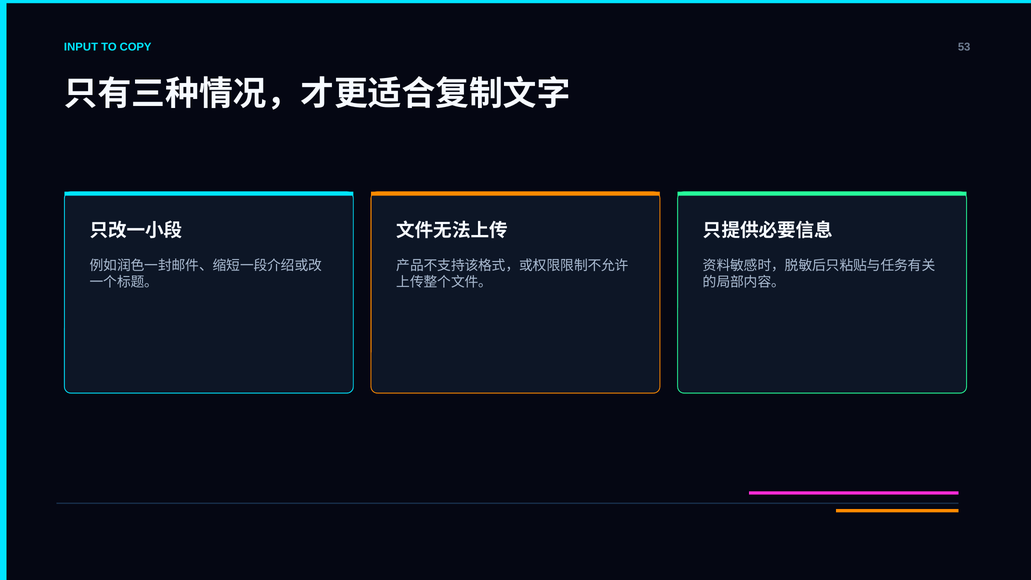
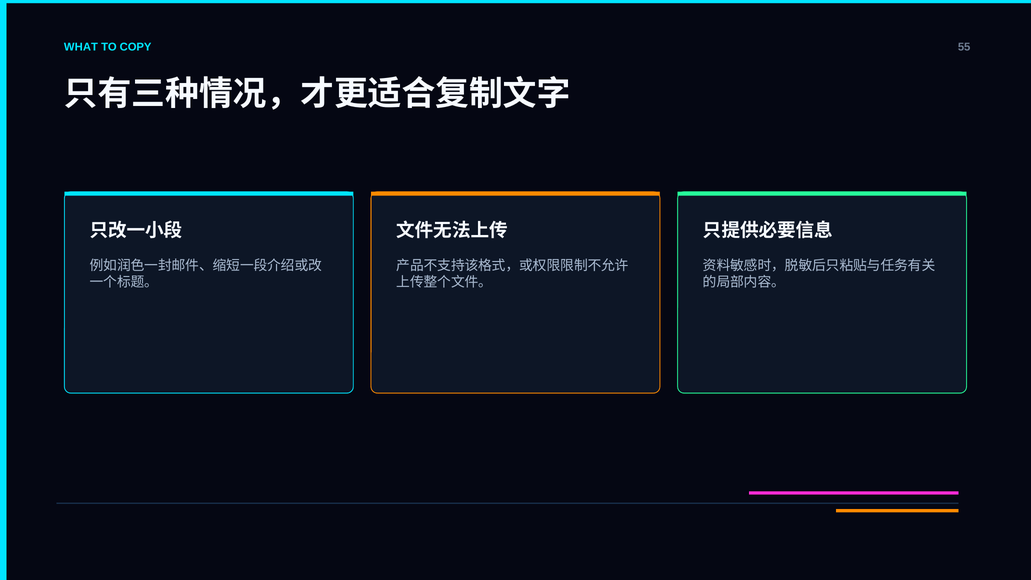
INPUT: INPUT -> WHAT (81, 47)
53: 53 -> 55 (964, 47)
